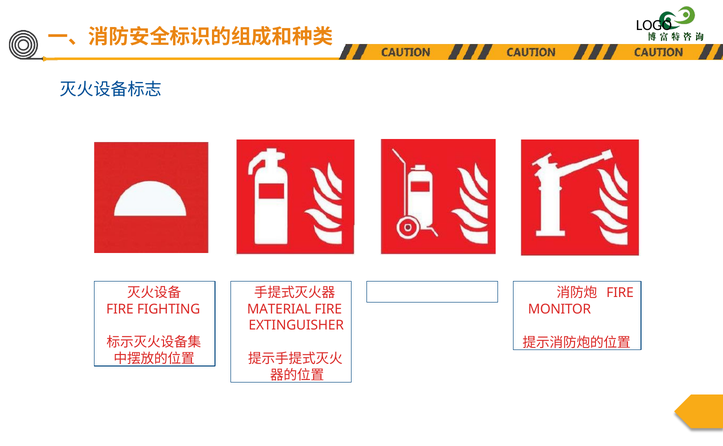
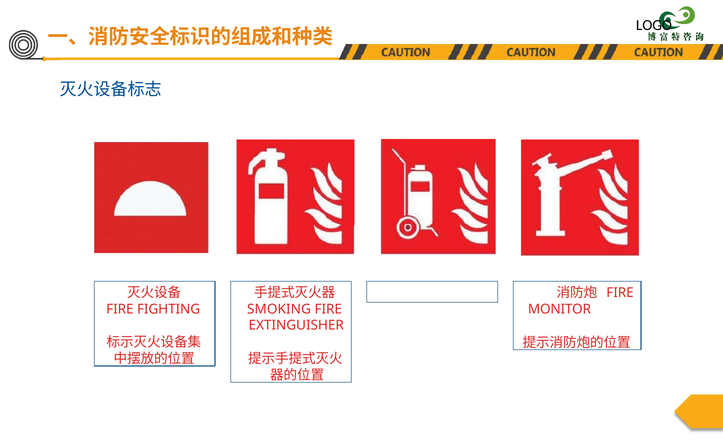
MATERIAL: MATERIAL -> SMOKING (279, 309)
